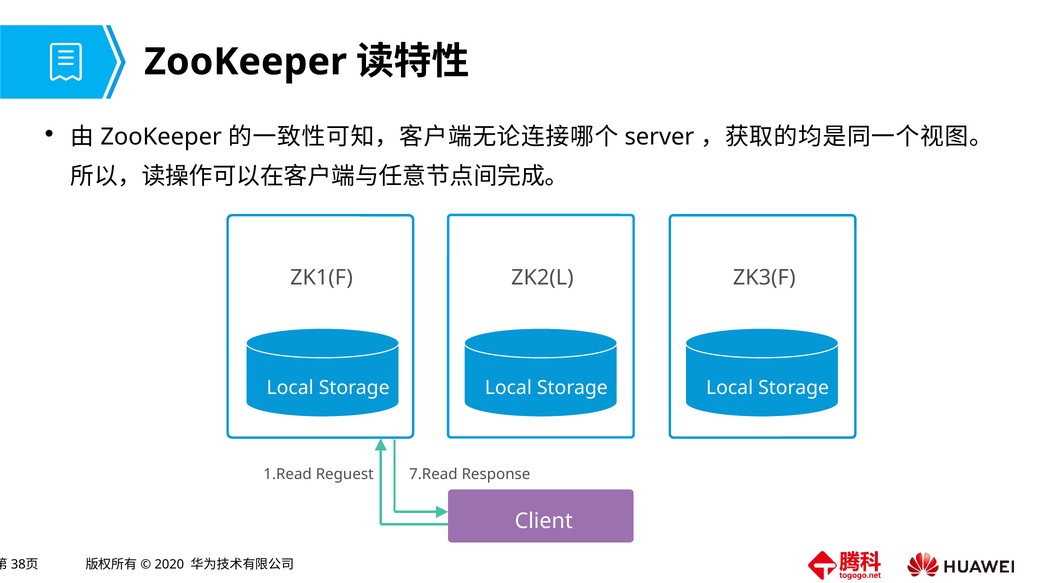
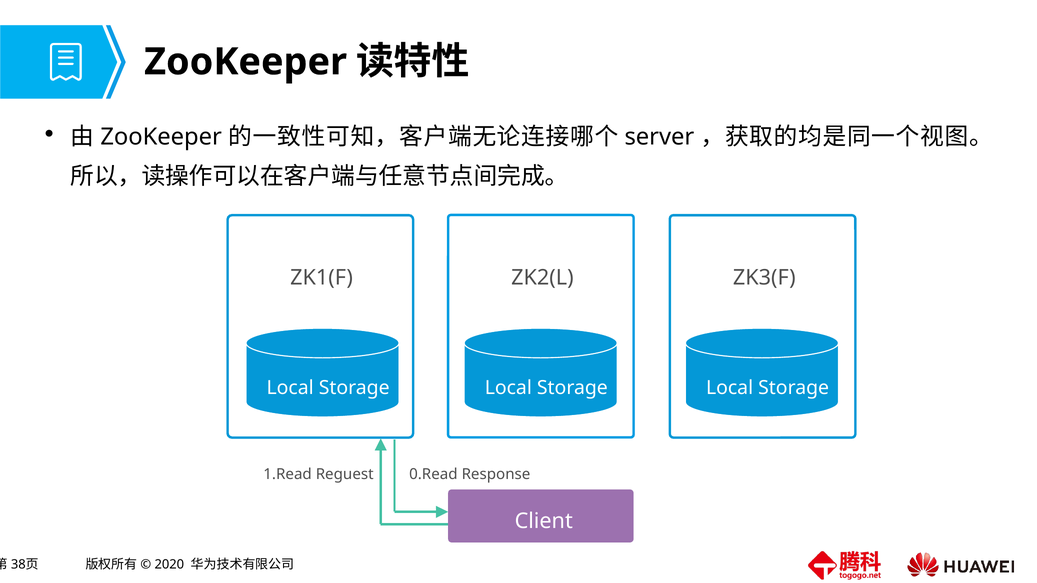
7.Read: 7.Read -> 0.Read (433, 474)
